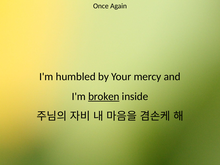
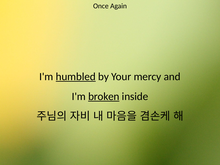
humbled underline: none -> present (76, 77)
